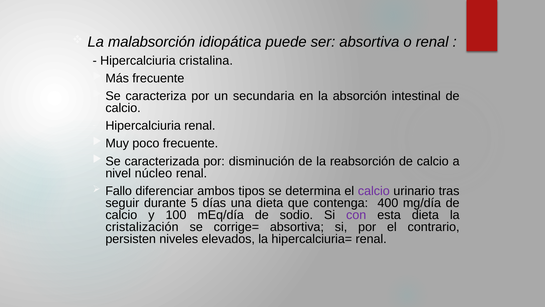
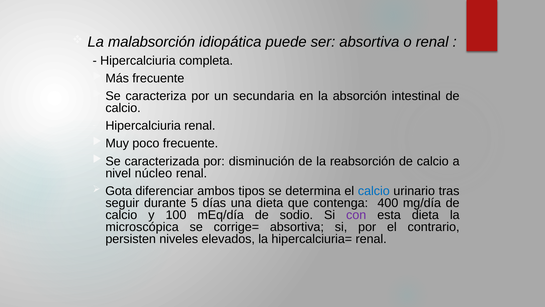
cristalina: cristalina -> completa (206, 61)
Fallo: Fallo -> Gota (119, 191)
calcio colour: purple -> blue (374, 191)
cristalización: cristalización -> microscópica (142, 227)
